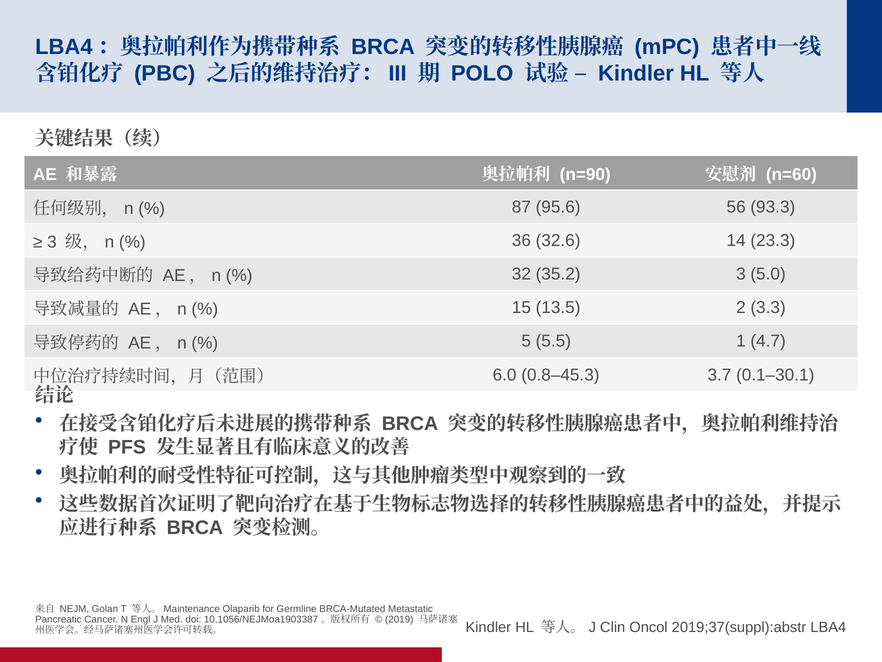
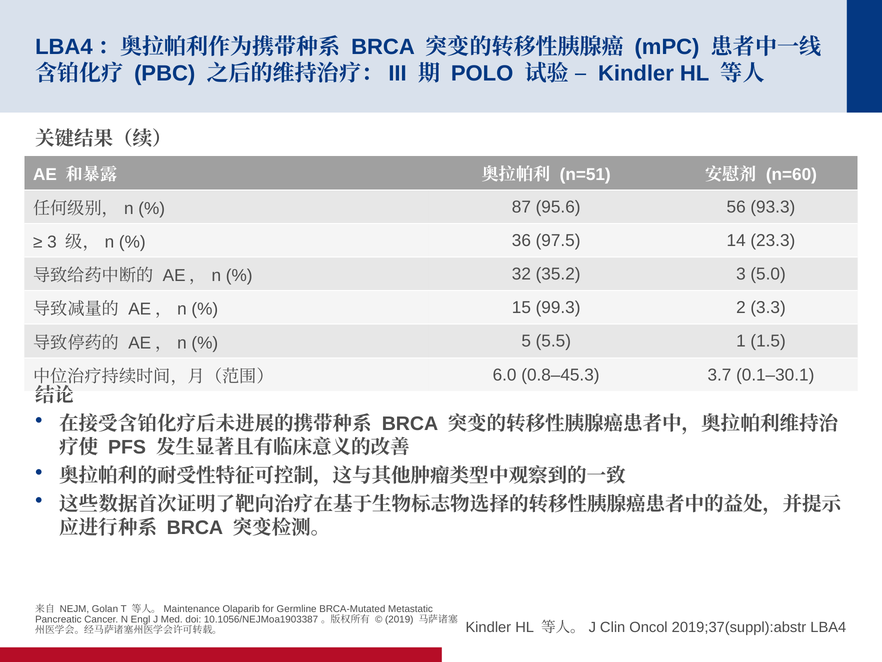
n=90: n=90 -> n=51 (585, 175)
32.6: 32.6 -> 97.5 (558, 240)
13.5: 13.5 -> 99.3 (558, 307)
4.7: 4.7 -> 1.5 (768, 341)
